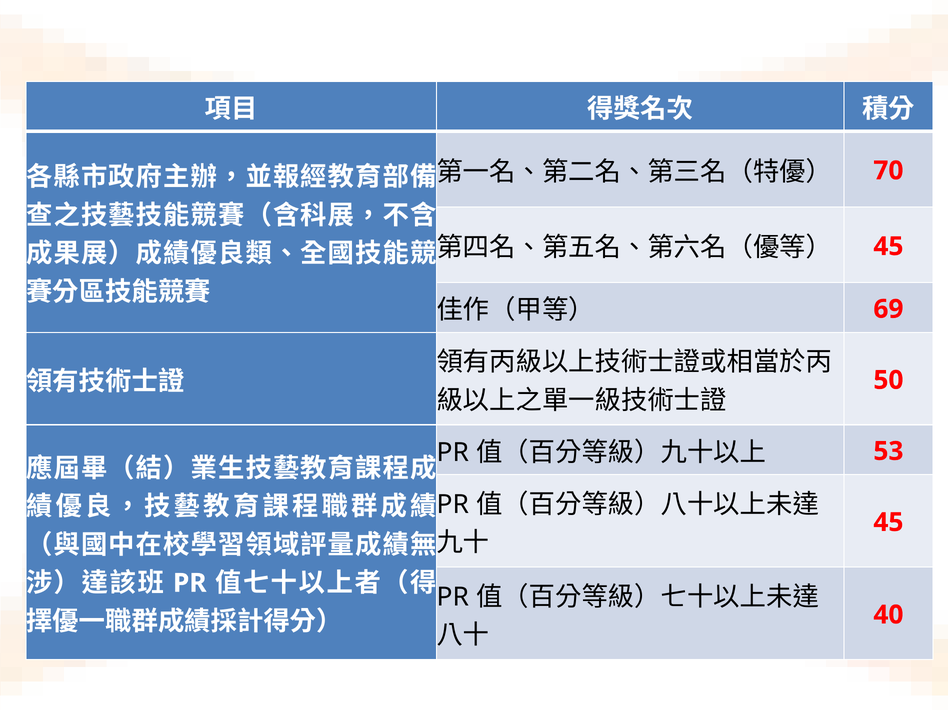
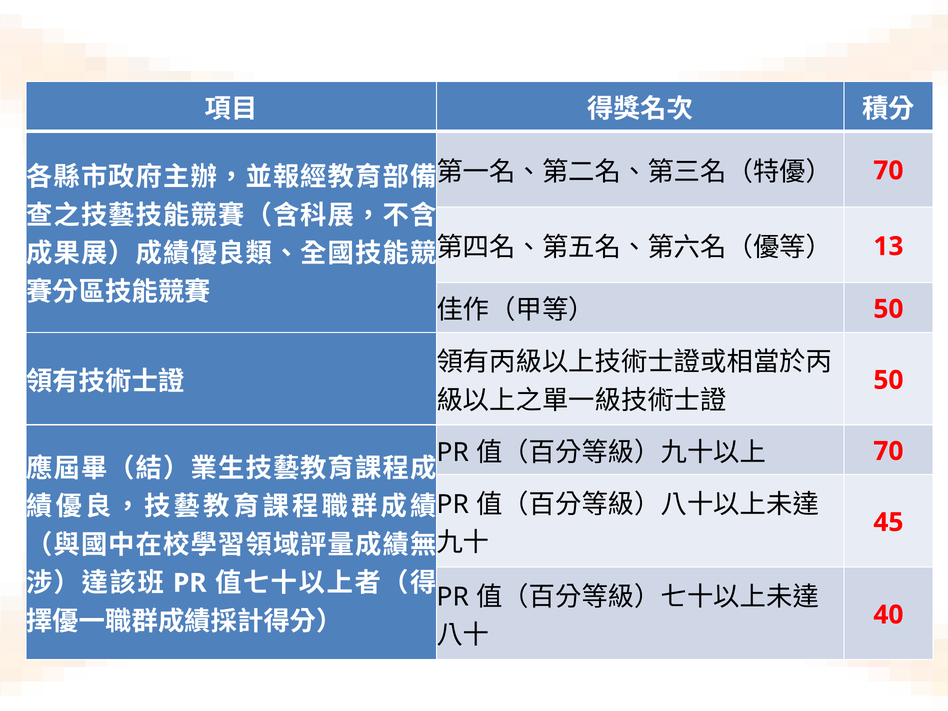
45: 45 -> 13 (888, 246)
69: 69 -> 50 (888, 309)
53: 53 -> 70 (888, 451)
